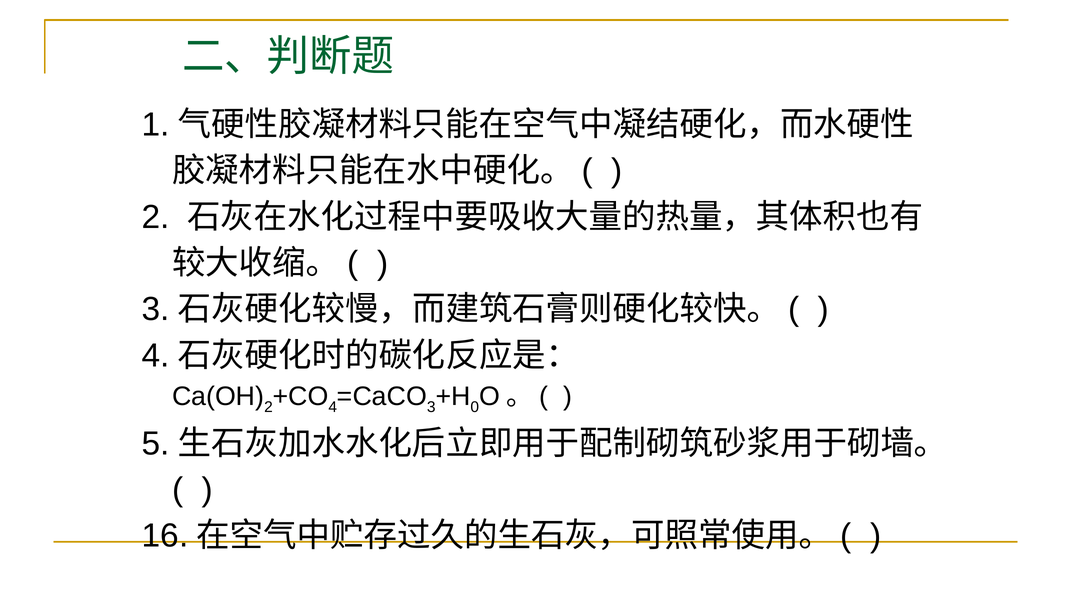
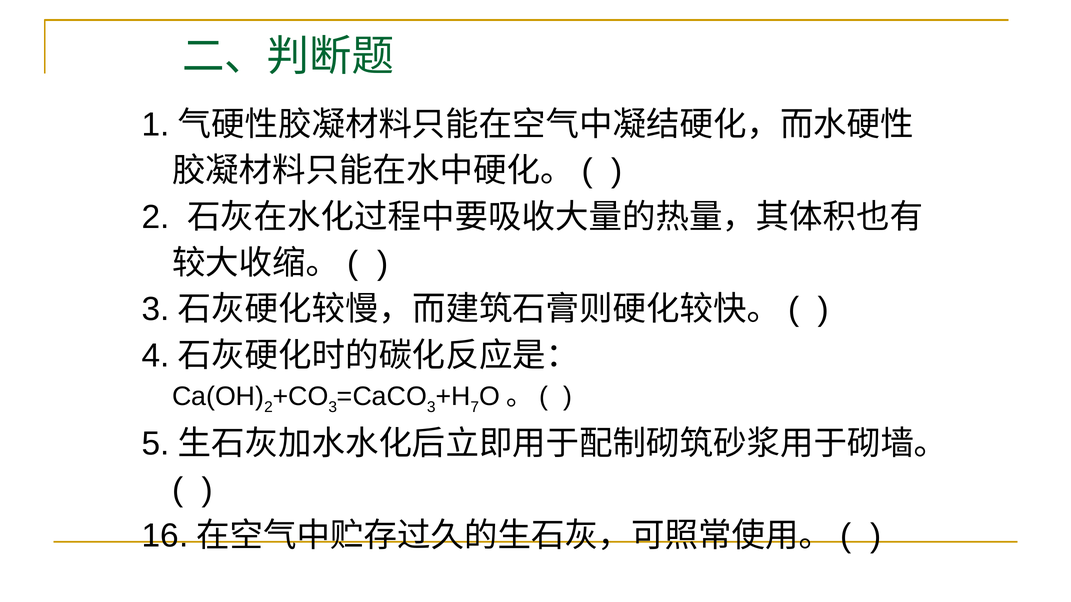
4: 4 -> 3 (333, 407)
0: 0 -> 7 (475, 407)
